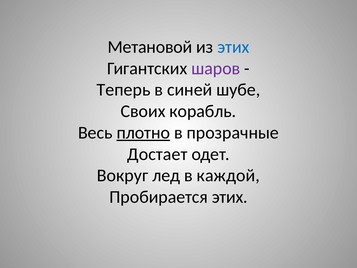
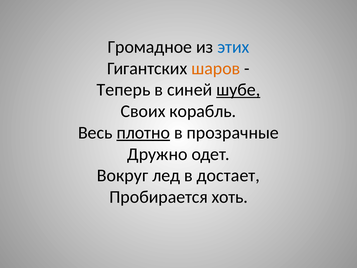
Метановой: Метановой -> Громадное (150, 47)
шаров colour: purple -> orange (216, 68)
шубе underline: none -> present (238, 90)
Достает: Достает -> Дружно (157, 154)
каждой: каждой -> достает (228, 175)
Пробирается этих: этих -> хоть (230, 197)
